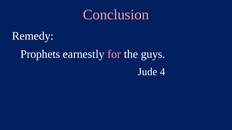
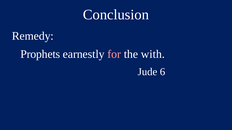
Conclusion colour: pink -> white (116, 15)
guys: guys -> with (153, 54)
4: 4 -> 6 (163, 72)
